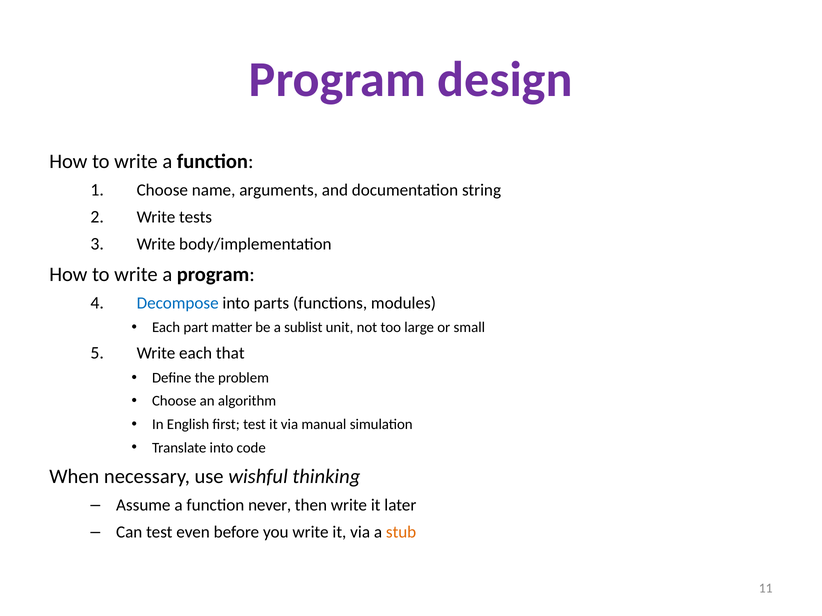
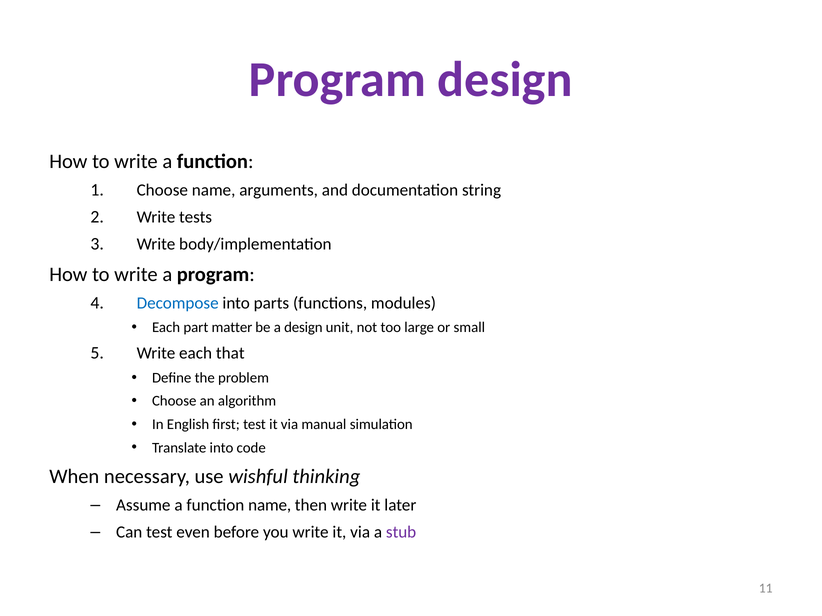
a sublist: sublist -> design (303, 328)
function never: never -> name (270, 506)
stub colour: orange -> purple (401, 533)
